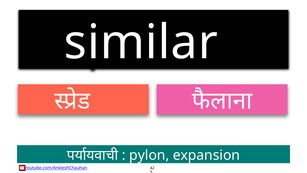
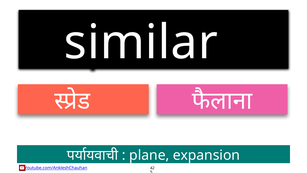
pylon: pylon -> plane (149, 155)
